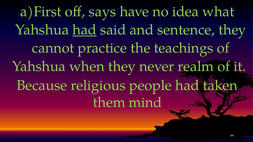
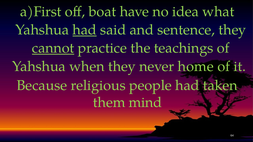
says: says -> boat (102, 12)
cannot underline: none -> present (53, 48)
realm: realm -> home (196, 66)
